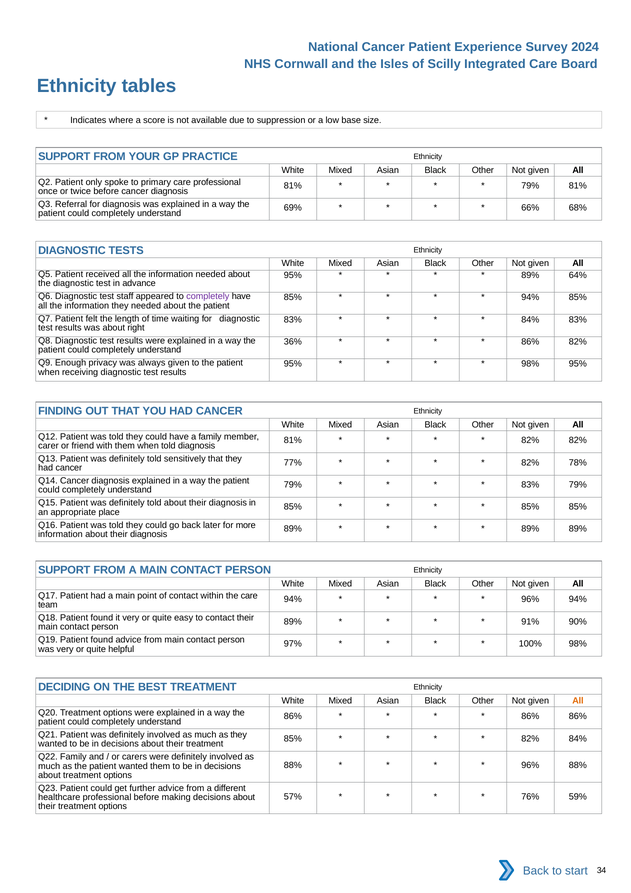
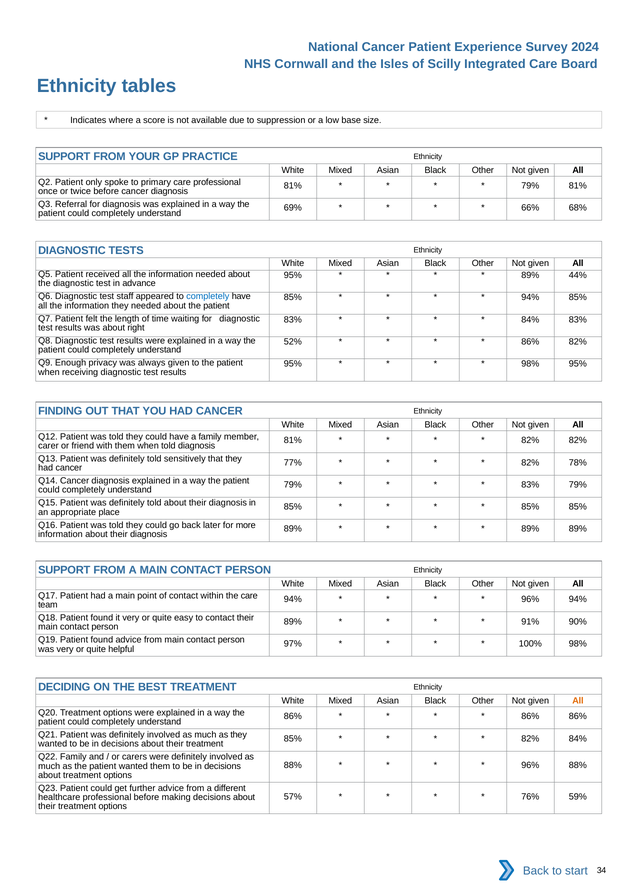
64%: 64% -> 44% (578, 275)
completely colour: purple -> blue (208, 297)
36%: 36% -> 52% (293, 342)
